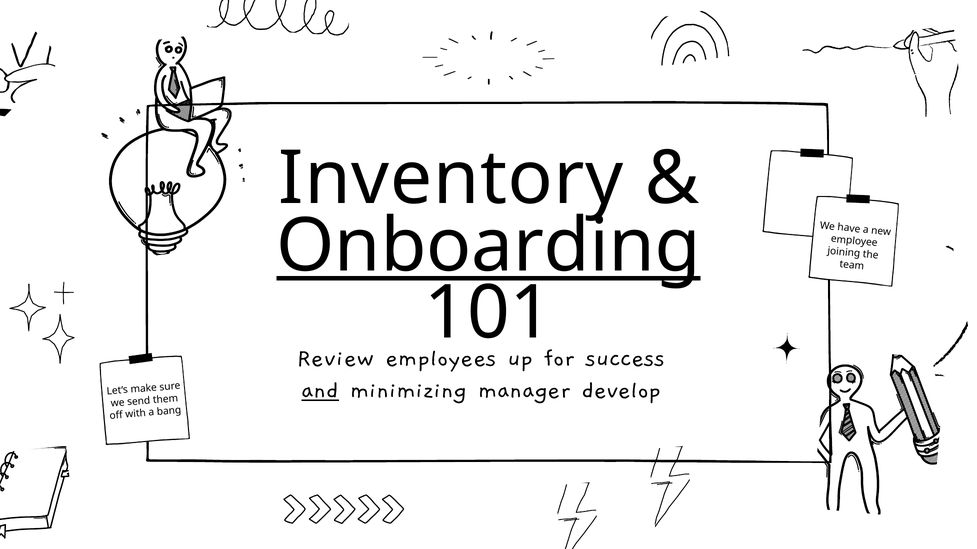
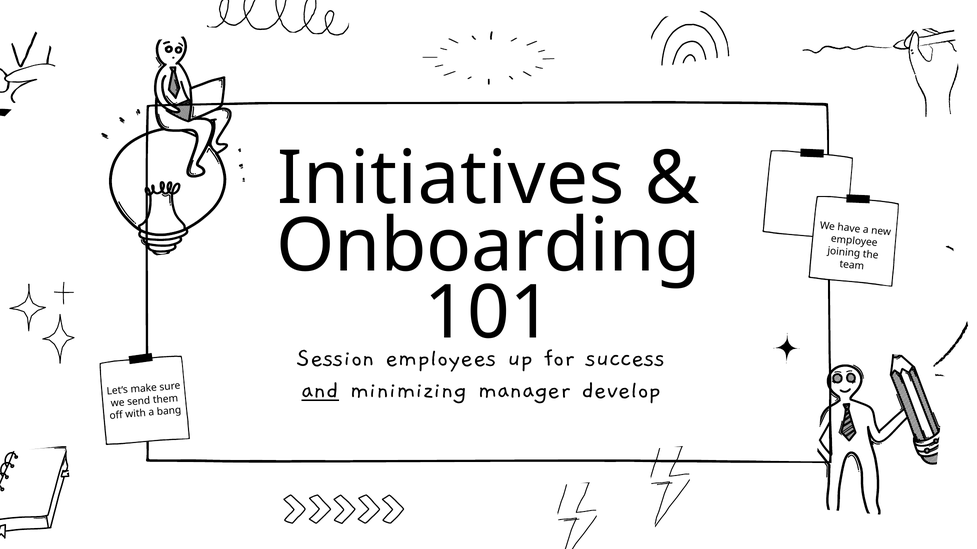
Inventory: Inventory -> Initiatives (451, 179)
Onboarding underline: present -> none (489, 246)
Review: Review -> Session (336, 357)
